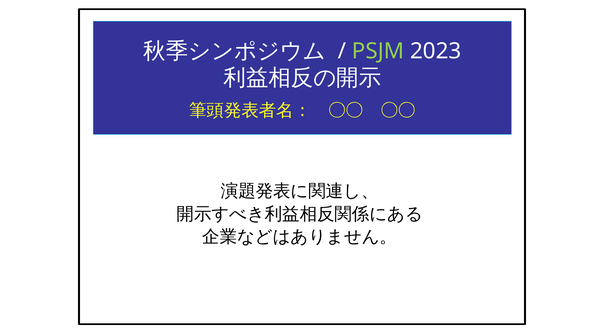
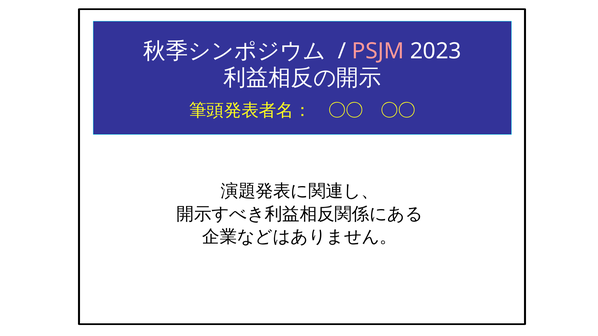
PSJM colour: light green -> pink (378, 51)
